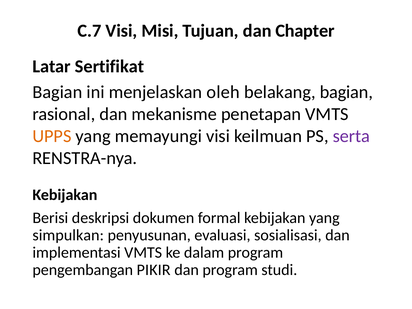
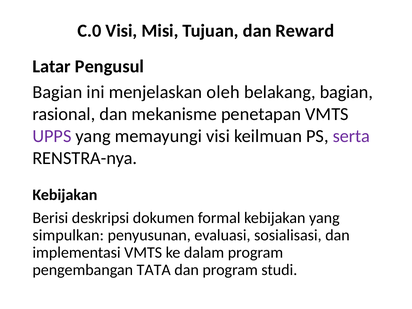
C.7: C.7 -> C.0 (89, 31)
Chapter: Chapter -> Reward (305, 31)
Sertifikat: Sertifikat -> Pengusul (109, 67)
UPPS colour: orange -> purple (52, 136)
PIKIR: PIKIR -> TATA (154, 270)
